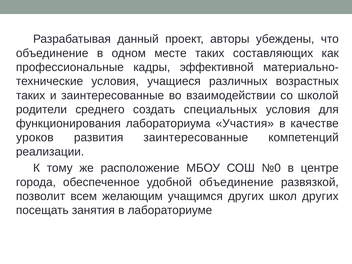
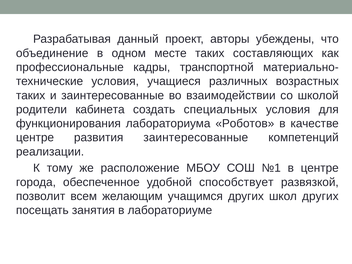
эффективной: эффективной -> транспортной (217, 67)
среднего: среднего -> кабинета (100, 109)
Участия: Участия -> Роботов (245, 124)
уроков: уроков -> центре (35, 138)
№0: №0 -> №1 (271, 168)
удобной объединение: объединение -> способствует (236, 182)
